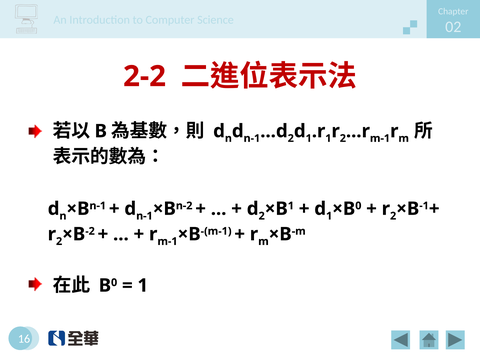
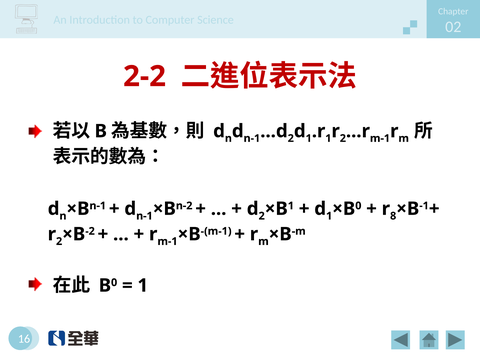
2: 2 -> 8 (393, 216)
